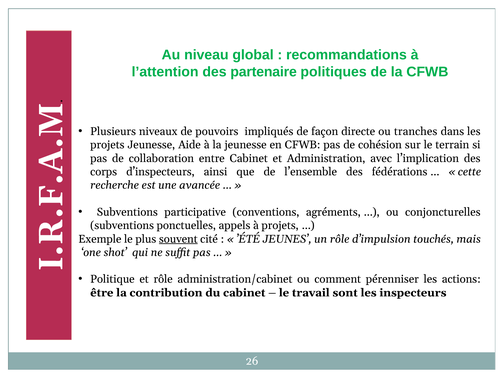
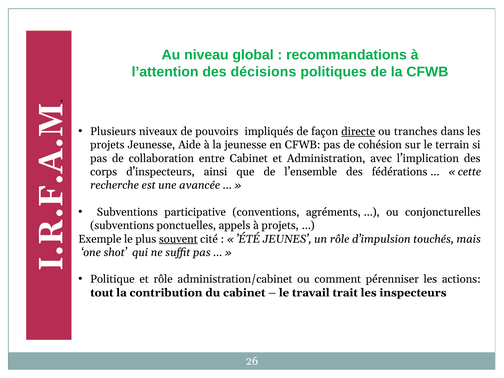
partenaire: partenaire -> décisions (263, 72)
directe underline: none -> present (358, 132)
être: être -> tout (102, 293)
sont: sont -> trait (345, 293)
